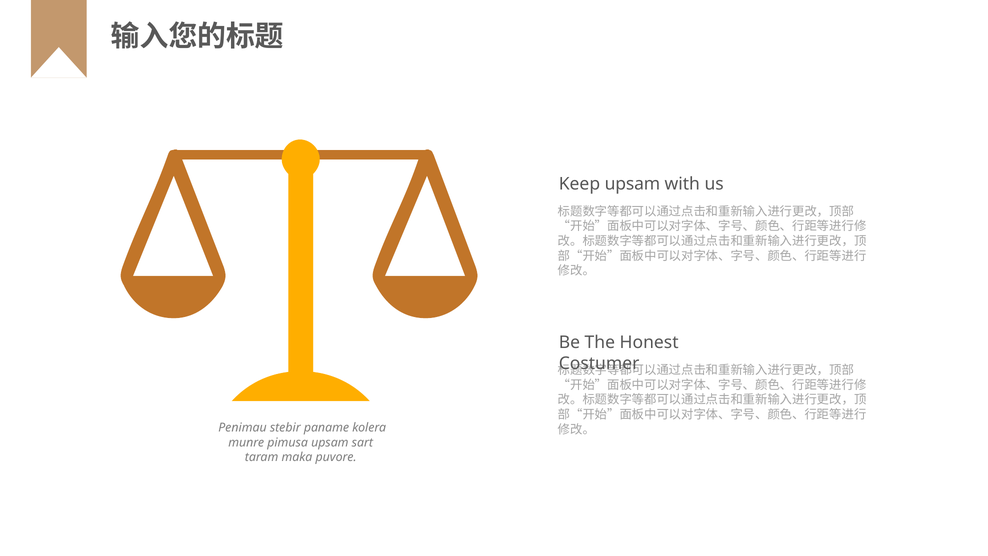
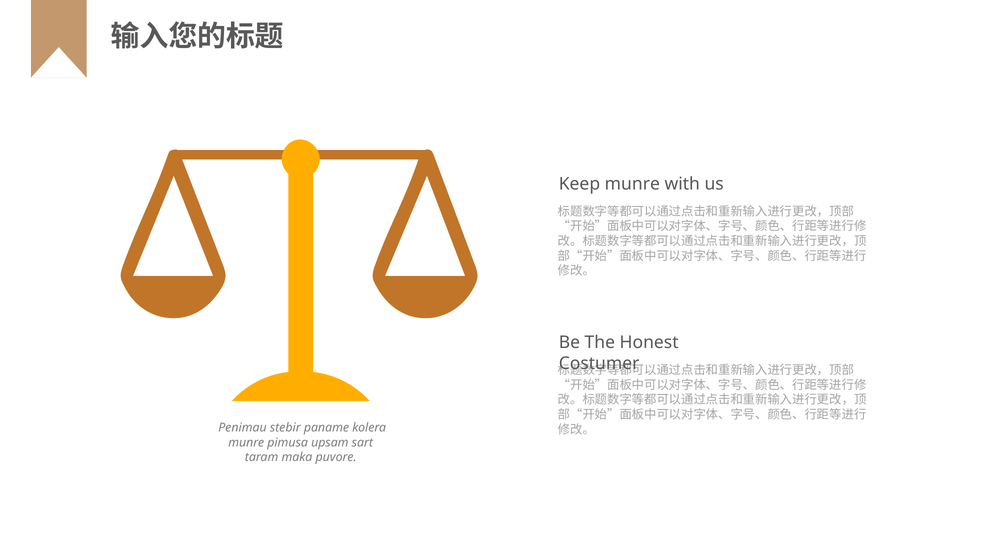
Keep upsam: upsam -> munre (632, 184)
